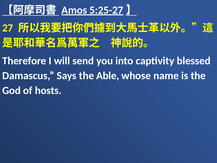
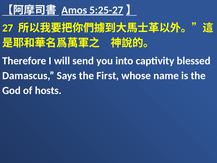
Able: Able -> First (108, 76)
